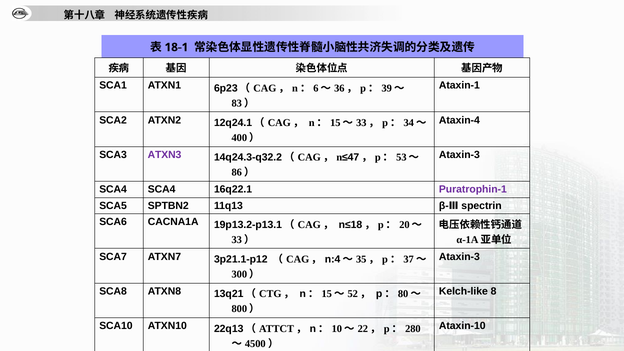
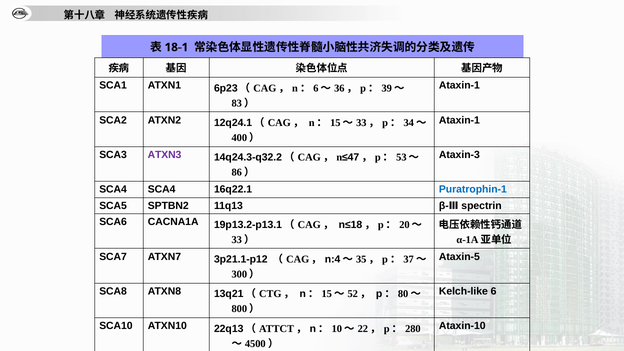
Ataxin-4: Ataxin-4 -> Ataxin-1 (459, 120)
Puratrophin-1 colour: purple -> blue (473, 190)
Ataxin-3: Ataxin-3 -> Ataxin-5 (459, 257)
8: 8 -> 6 (494, 291)
